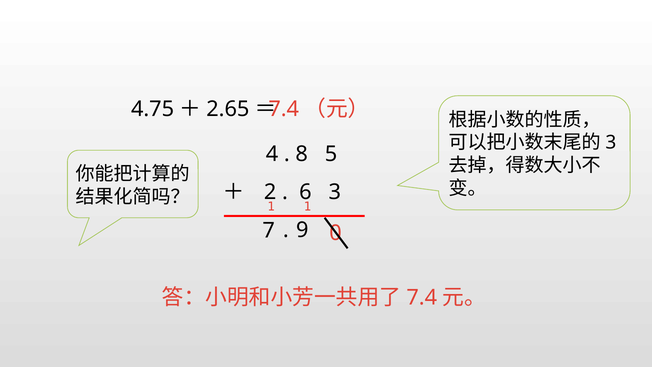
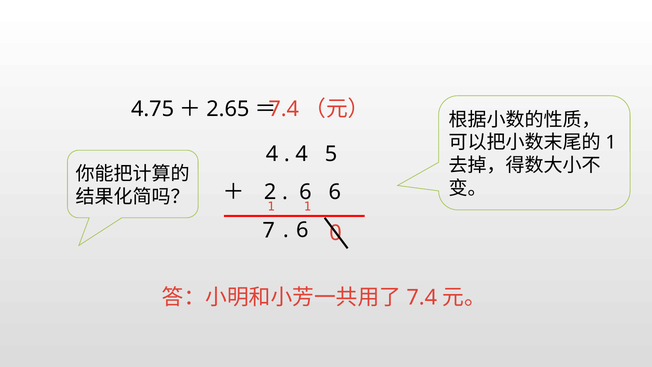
3: 3 -> 1 (611, 143)
8: 8 -> 4 (302, 154)
3: 3 -> 6 (335, 192)
7 9: 9 -> 6 (302, 230)
